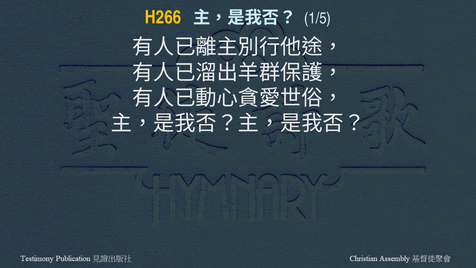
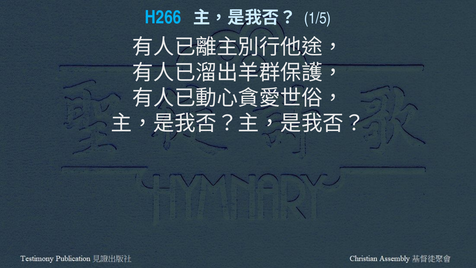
H266 colour: yellow -> light blue (163, 17)
